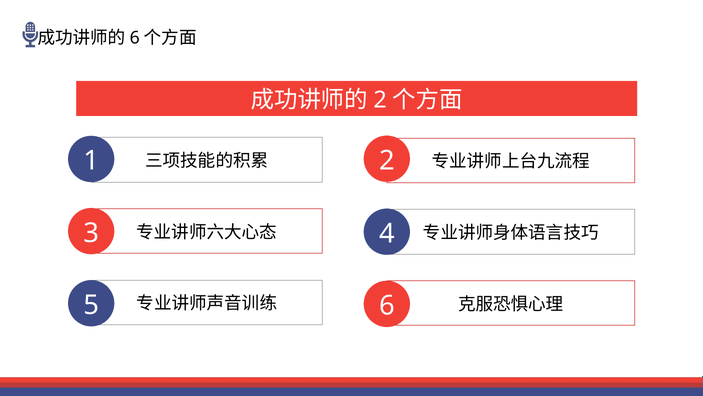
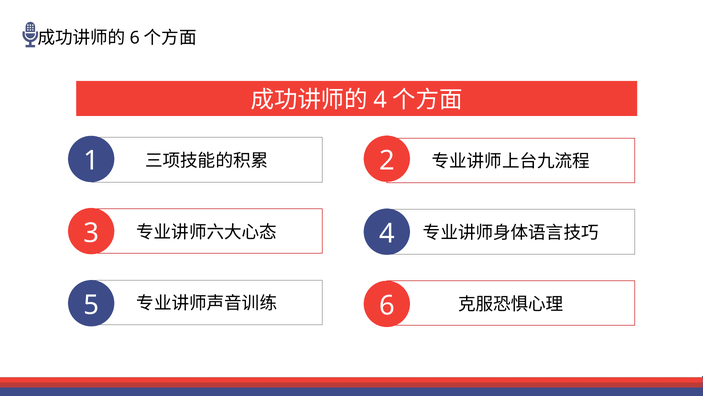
2: 2 -> 4 (380, 100)
